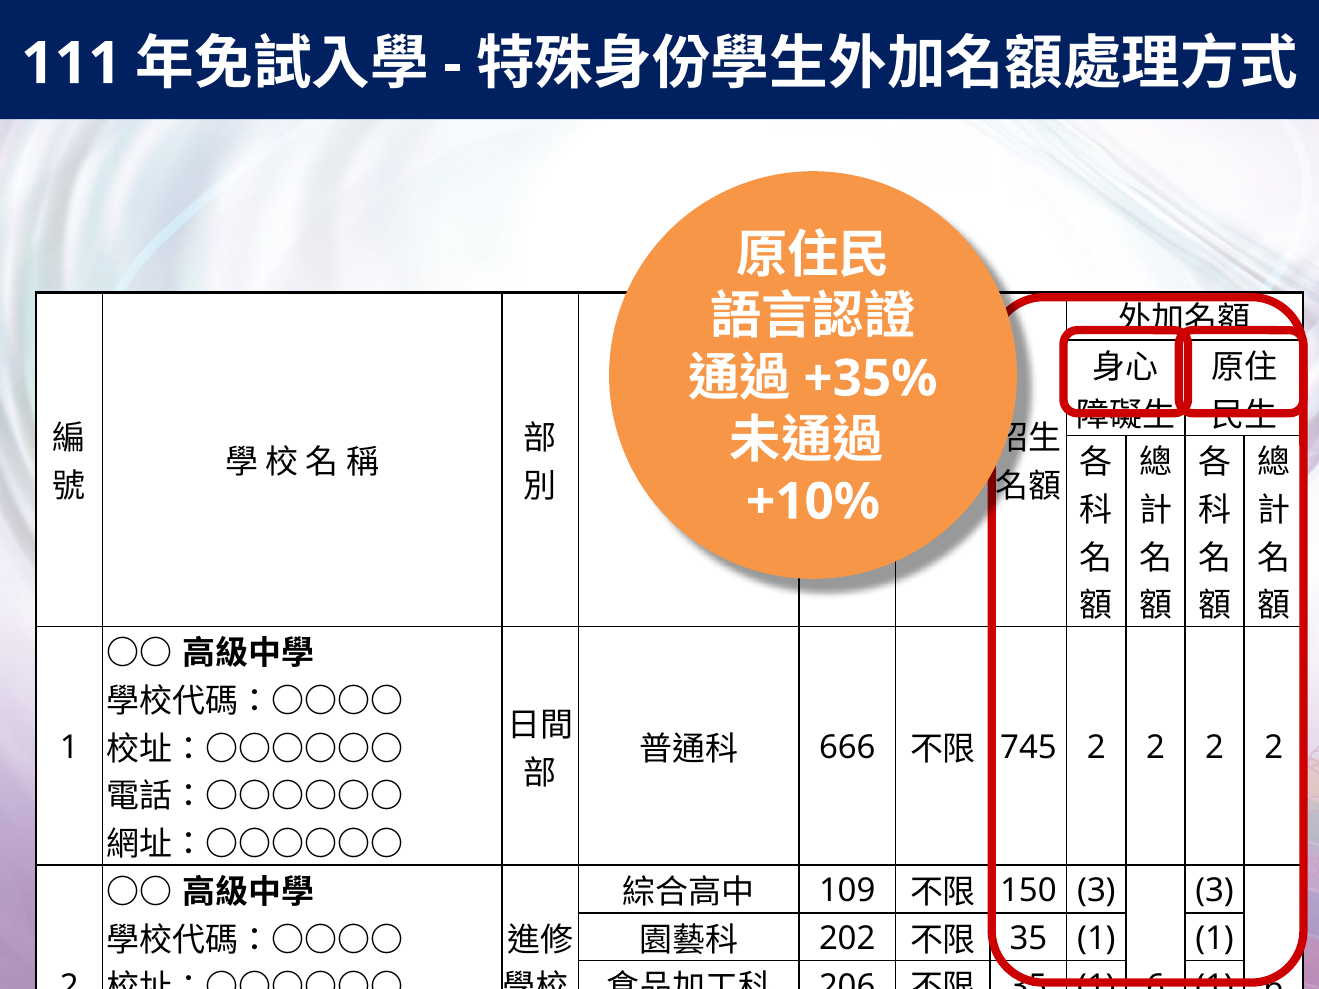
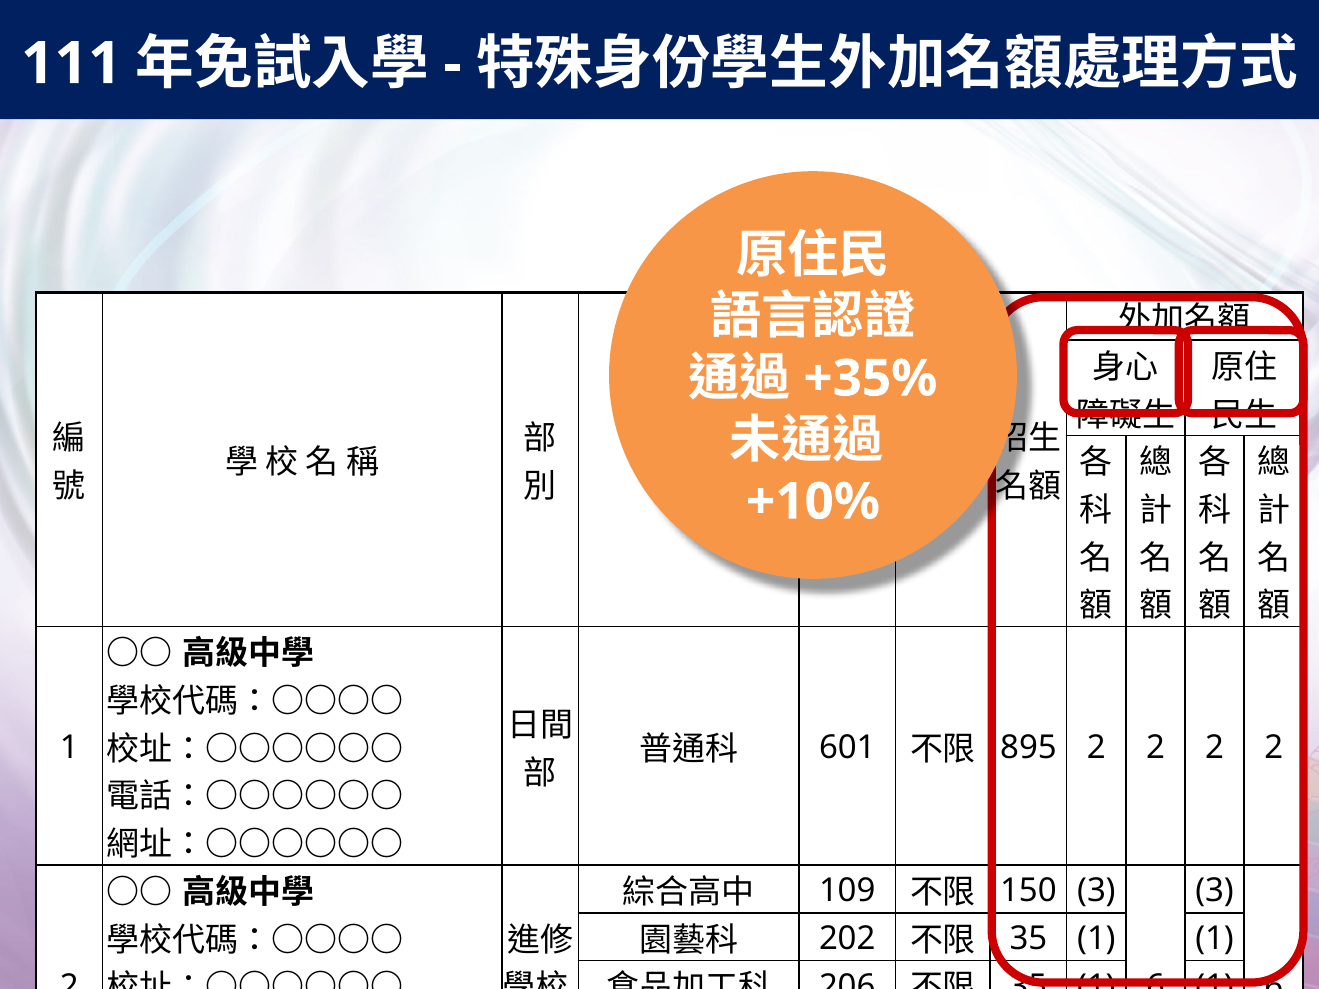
666: 666 -> 601 (847, 748)
745: 745 -> 895 (1028, 748)
